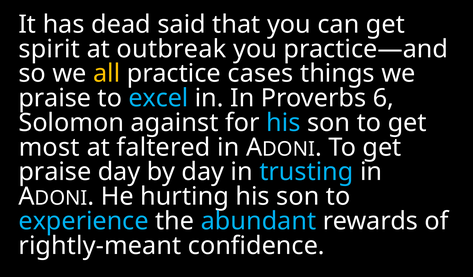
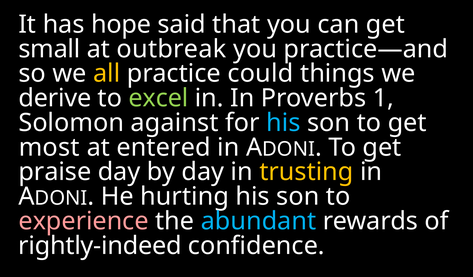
dead: dead -> hope (121, 24)
spirit: spirit -> small (49, 49)
cases: cases -> could (260, 74)
praise: praise -> derive (55, 98)
excel colour: light blue -> light green (158, 98)
6: 6 -> 1 (383, 98)
faltered: faltered -> entered (164, 147)
trusting colour: light blue -> yellow (306, 172)
experience colour: light blue -> pink (84, 221)
rightly-meant: rightly-meant -> rightly-indeed (100, 246)
